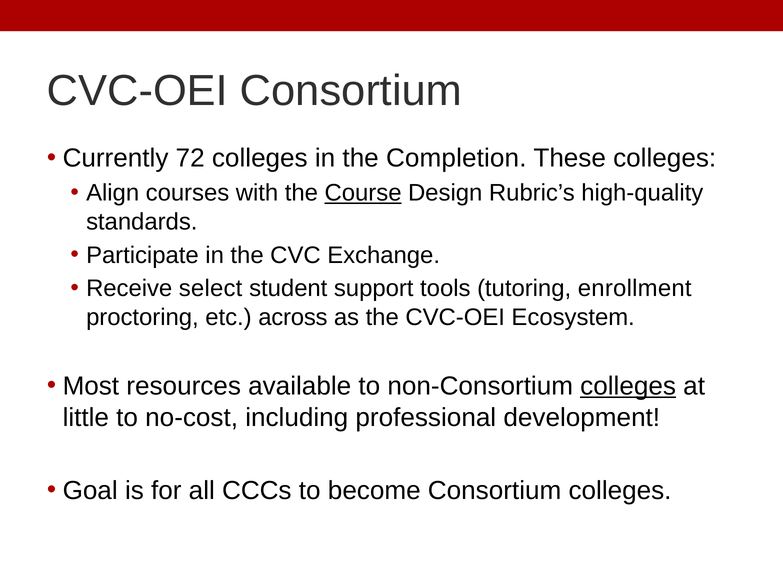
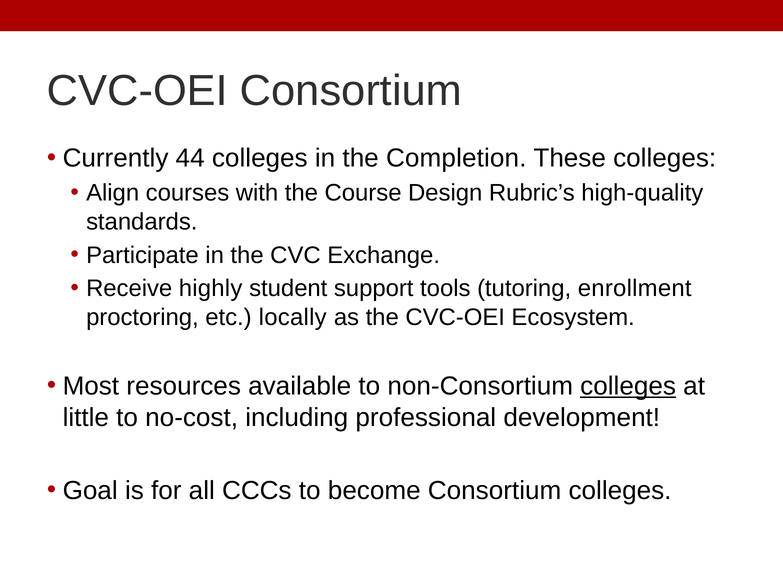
72: 72 -> 44 (190, 158)
Course underline: present -> none (363, 193)
select: select -> highly (211, 289)
across: across -> locally (293, 317)
